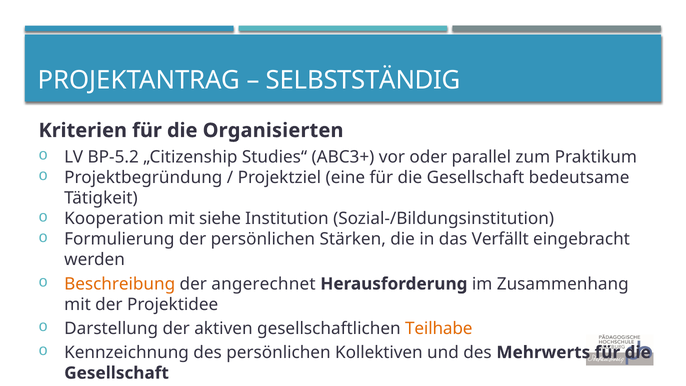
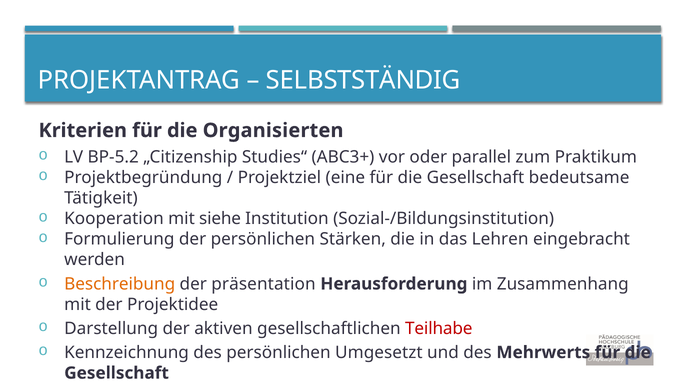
Verfällt: Verfällt -> Lehren (500, 239)
der angerechnet: angerechnet -> präsentation (263, 284)
Teilhabe colour: orange -> red (439, 328)
Kollektiven: Kollektiven -> Umgesetzt (379, 352)
